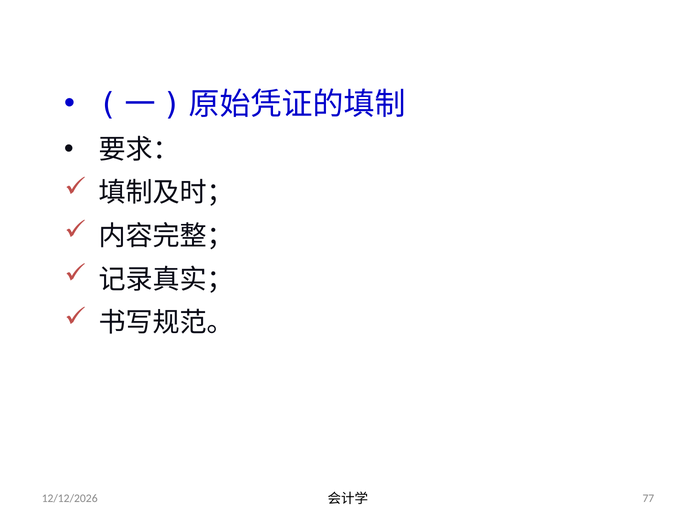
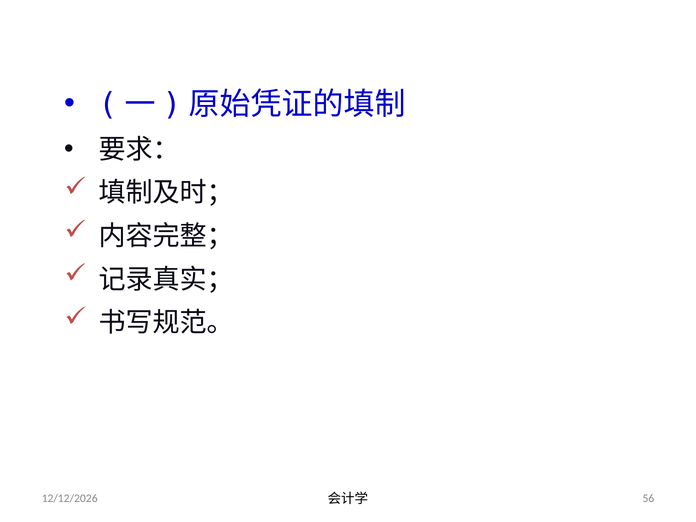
77: 77 -> 56 (648, 498)
